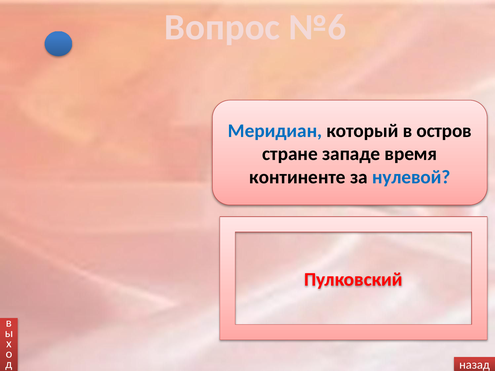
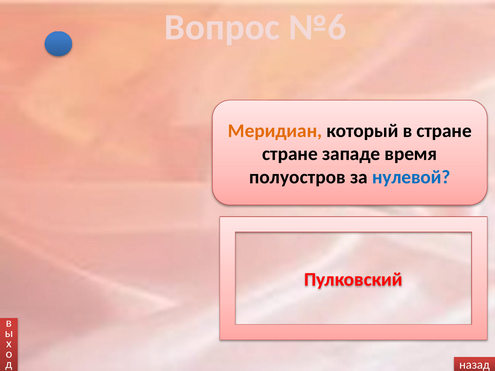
Меридиан colour: blue -> orange (275, 131)
в остров: остров -> стране (444, 131)
континенте: континенте -> полуостров (297, 177)
